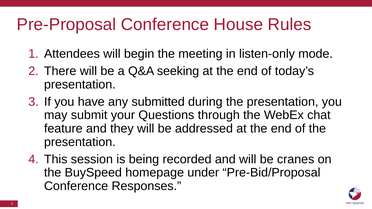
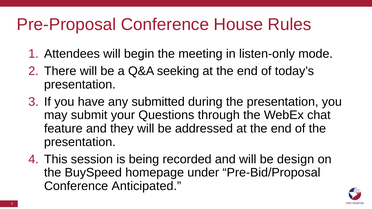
cranes: cranes -> design (296, 159)
Responses: Responses -> Anticipated (146, 186)
